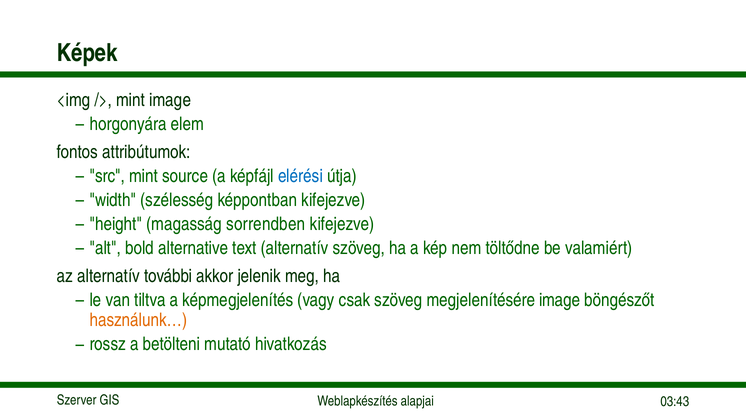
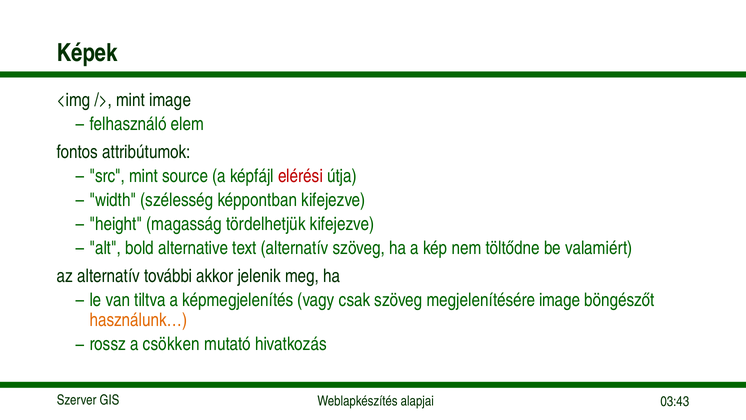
horgonyára: horgonyára -> felhasználó (128, 124)
elérési colour: blue -> red (300, 176)
sorrendben: sorrendben -> tördelhetjük (266, 224)
betölteni: betölteni -> csökken (171, 344)
